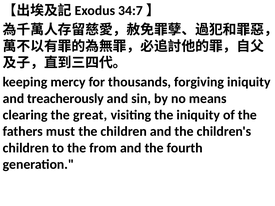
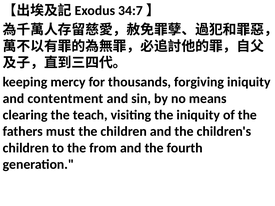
treacherously: treacherously -> contentment (65, 99)
great: great -> teach (90, 115)
